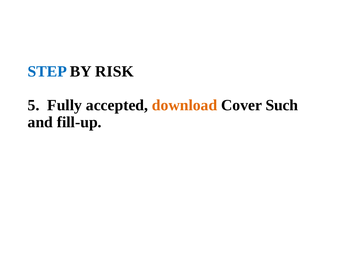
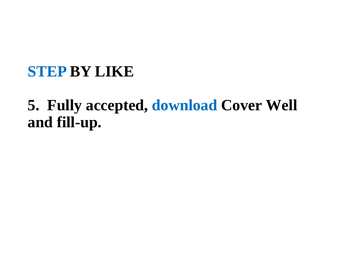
RISK: RISK -> LIKE (115, 71)
download colour: orange -> blue (185, 105)
Such: Such -> Well (282, 105)
